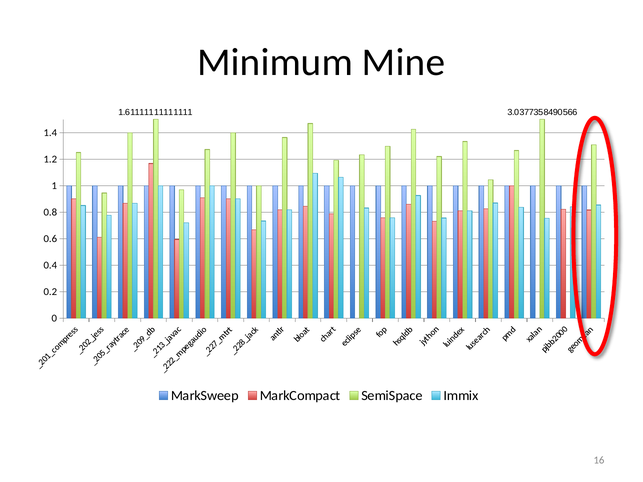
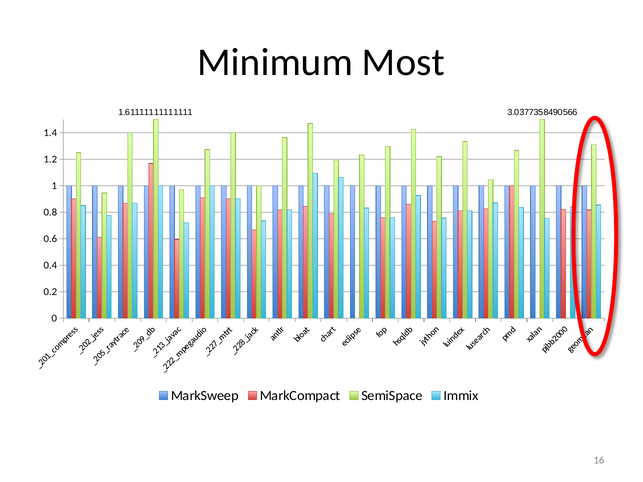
Mine: Mine -> Most (403, 62)
